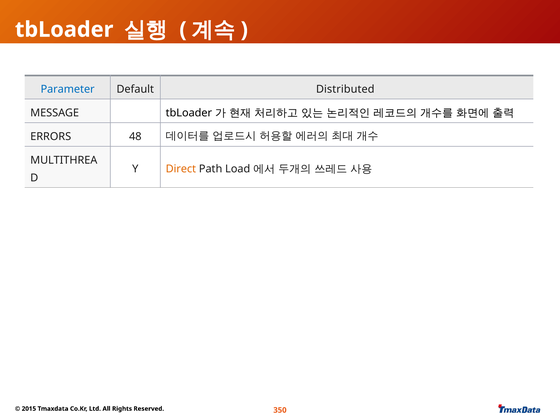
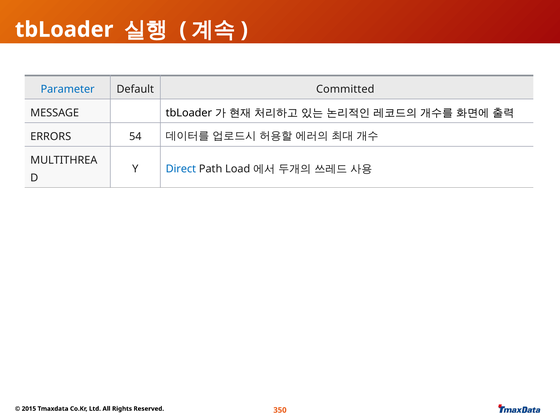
Distributed: Distributed -> Committed (345, 89)
48: 48 -> 54 (135, 137)
Direct colour: orange -> blue (181, 169)
